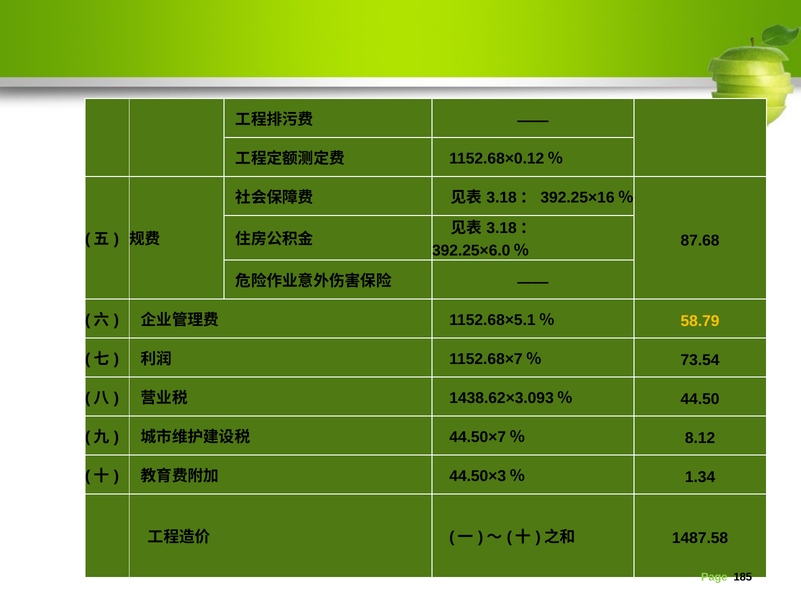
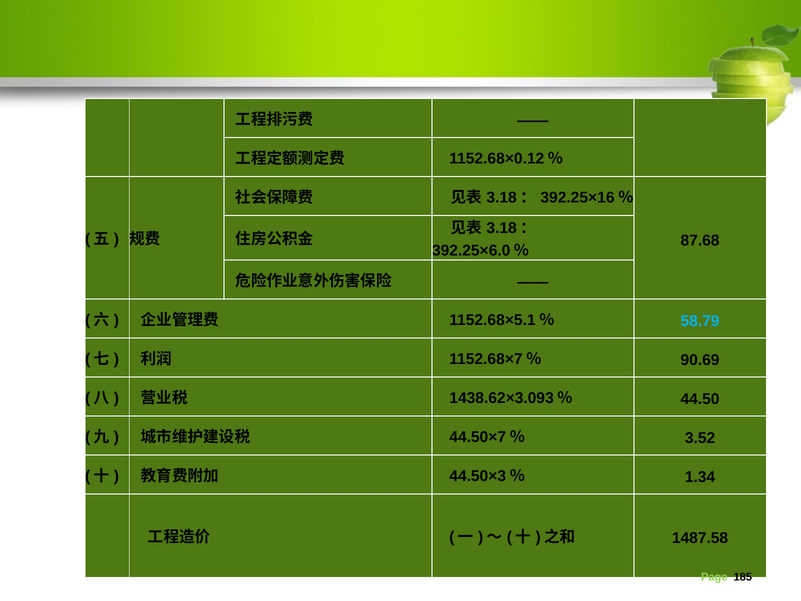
58.79 colour: yellow -> light blue (700, 321)
73.54: 73.54 -> 90.69 (700, 360)
8.12: 8.12 -> 3.52 (700, 438)
